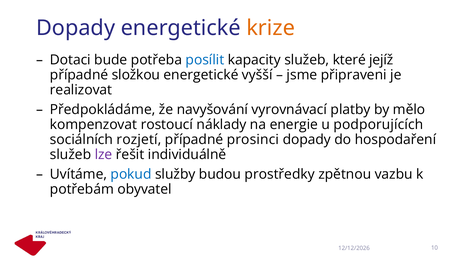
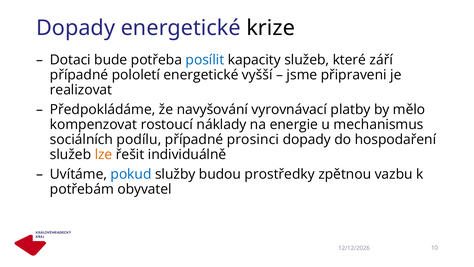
krize colour: orange -> black (271, 28)
jejíž: jejíž -> září (381, 60)
složkou: složkou -> pololetí (136, 75)
podporujících: podporujících -> mechanismus (379, 124)
rozjetí: rozjetí -> podílu (139, 139)
lze colour: purple -> orange (104, 154)
